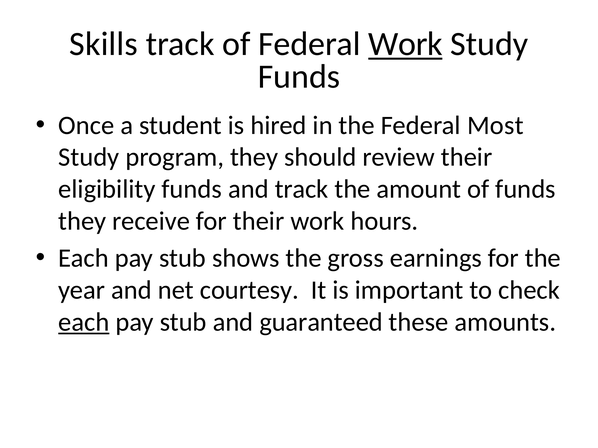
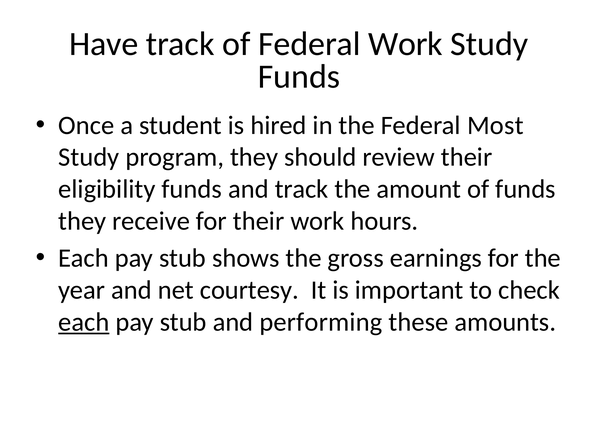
Skills: Skills -> Have (104, 44)
Work underline: present -> none (405, 44)
guaranteed: guaranteed -> performing (321, 322)
